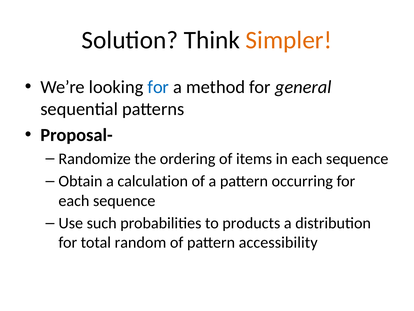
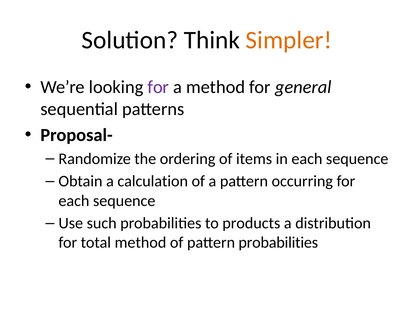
for colour: blue -> purple (158, 87)
total random: random -> method (140, 242)
pattern accessibility: accessibility -> probabilities (278, 242)
